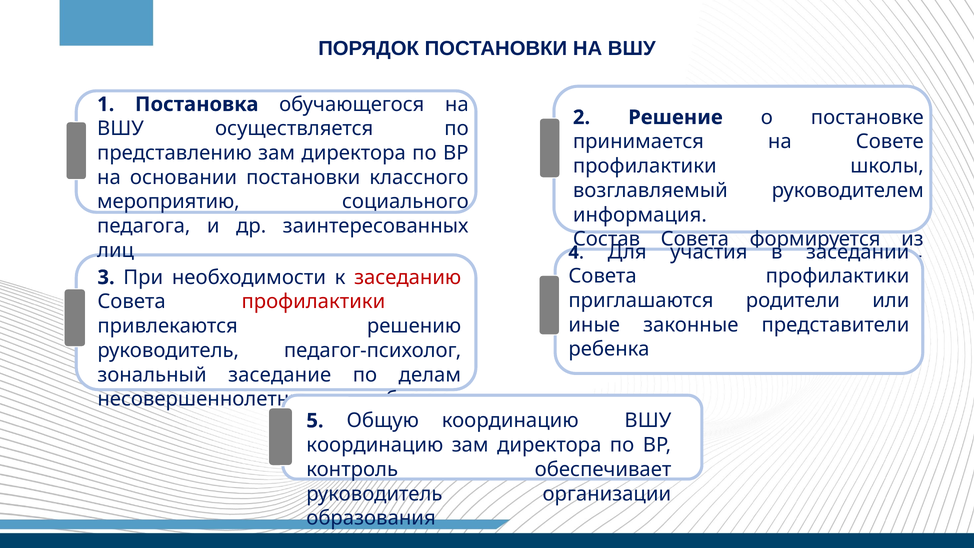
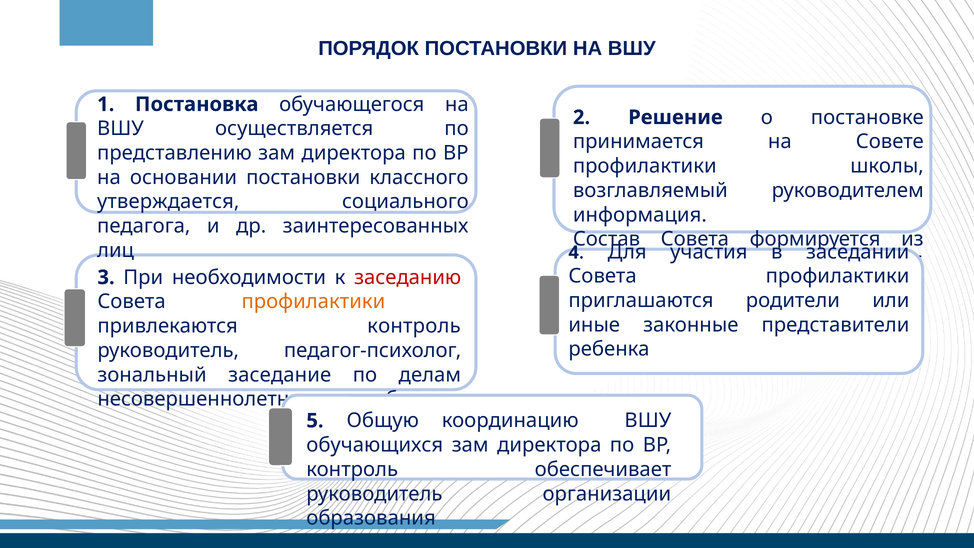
мероприятию: мероприятию -> утверждается (168, 202)
профилактики colour: red -> orange (313, 302)
привлекаются решению: решению -> контроль (414, 326)
координацию: координацию -> обучающихся (375, 445)
